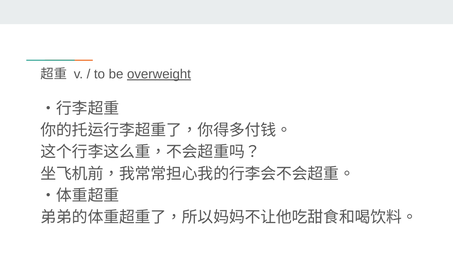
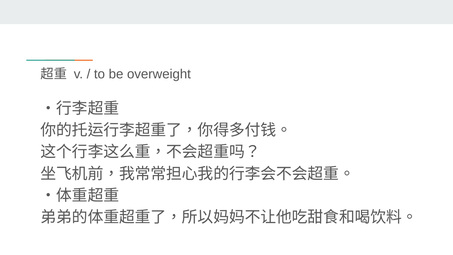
overweight underline: present -> none (159, 74)
